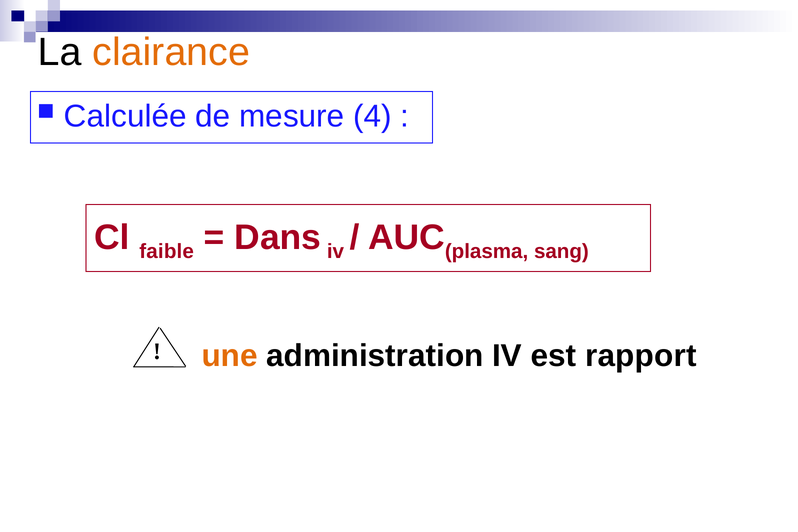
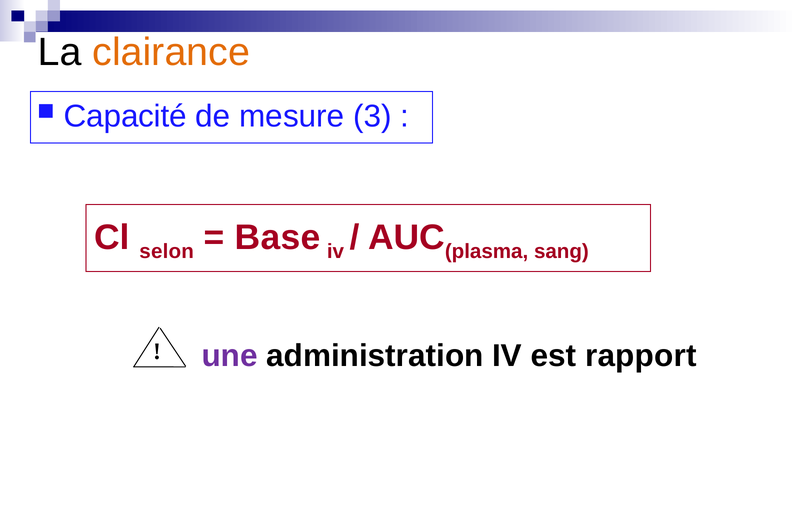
Calculée: Calculée -> Capacité (125, 116)
4: 4 -> 3 (372, 116)
faible: faible -> selon (167, 251)
Dans: Dans -> Base (278, 238)
une colour: orange -> purple (230, 356)
